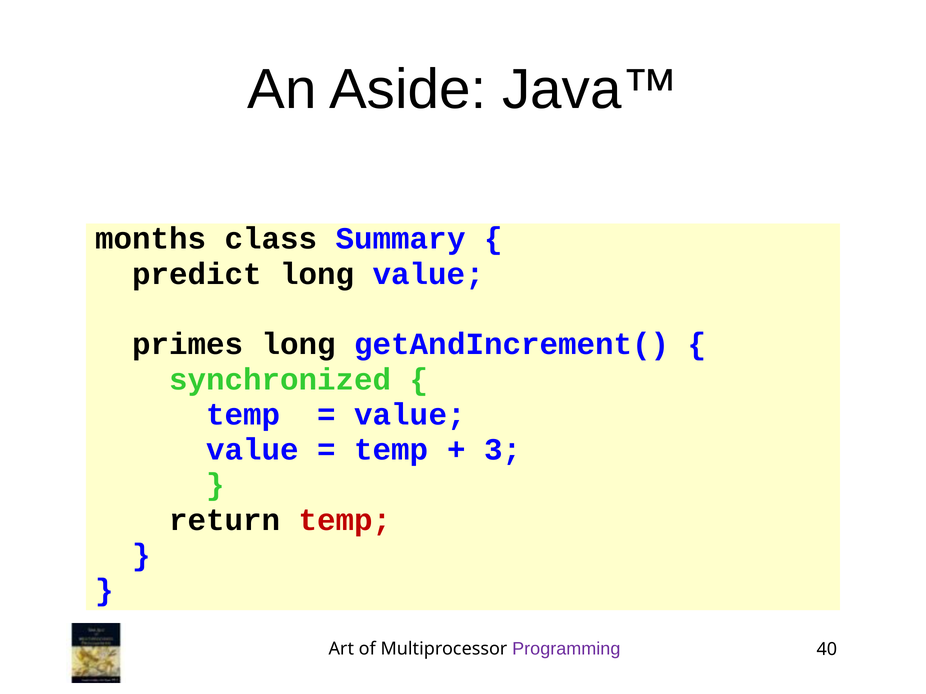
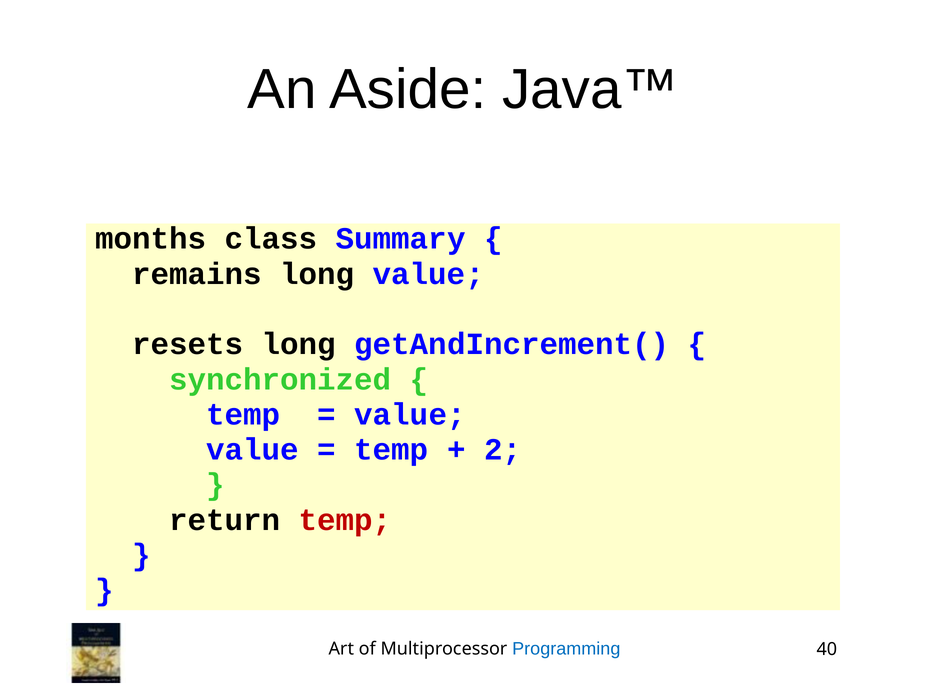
predict: predict -> remains (197, 274)
primes: primes -> resets (188, 344)
3: 3 -> 2 (503, 450)
Programming colour: purple -> blue (566, 649)
